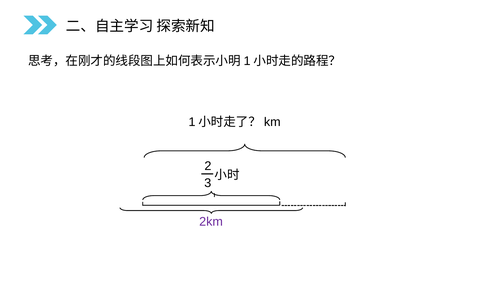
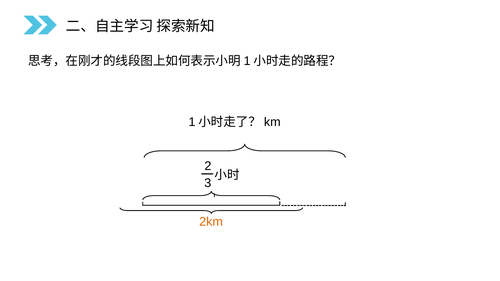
2km colour: purple -> orange (211, 222)
